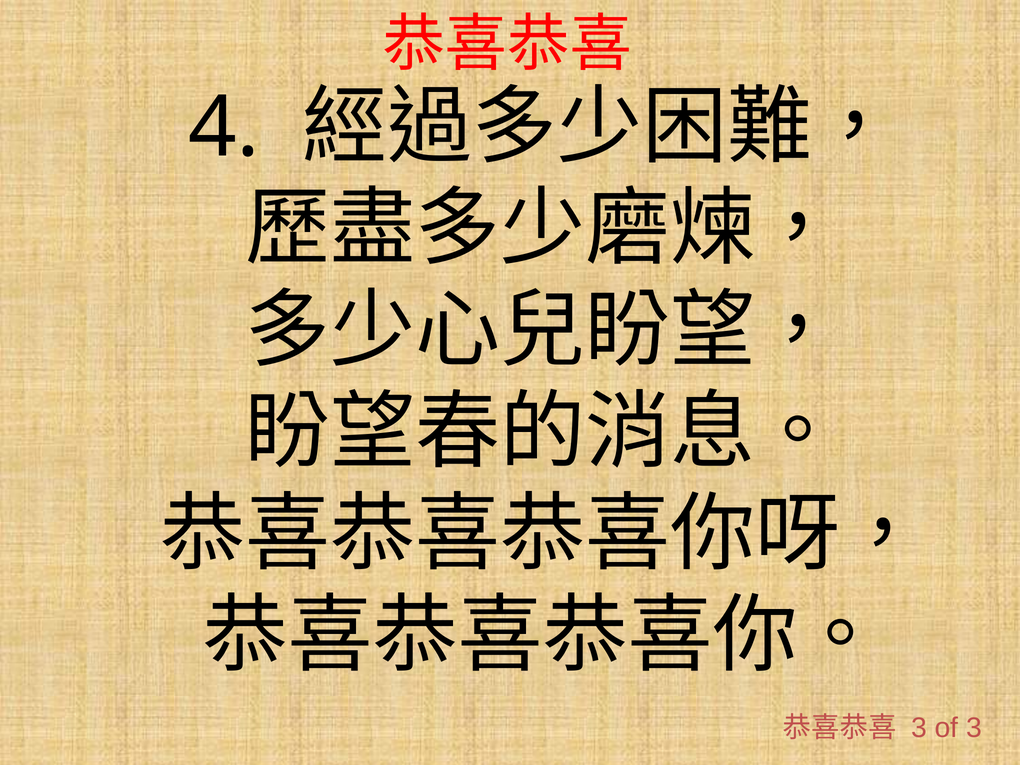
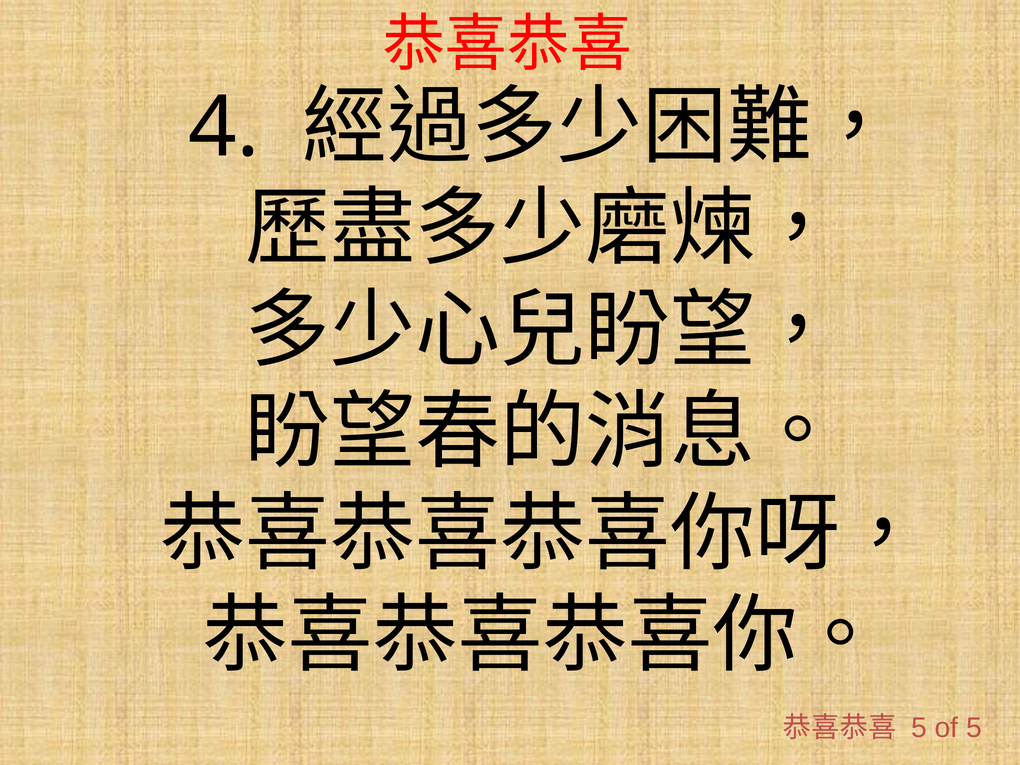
3: 3 -> 5 (919, 728)
of 3: 3 -> 5 (974, 728)
